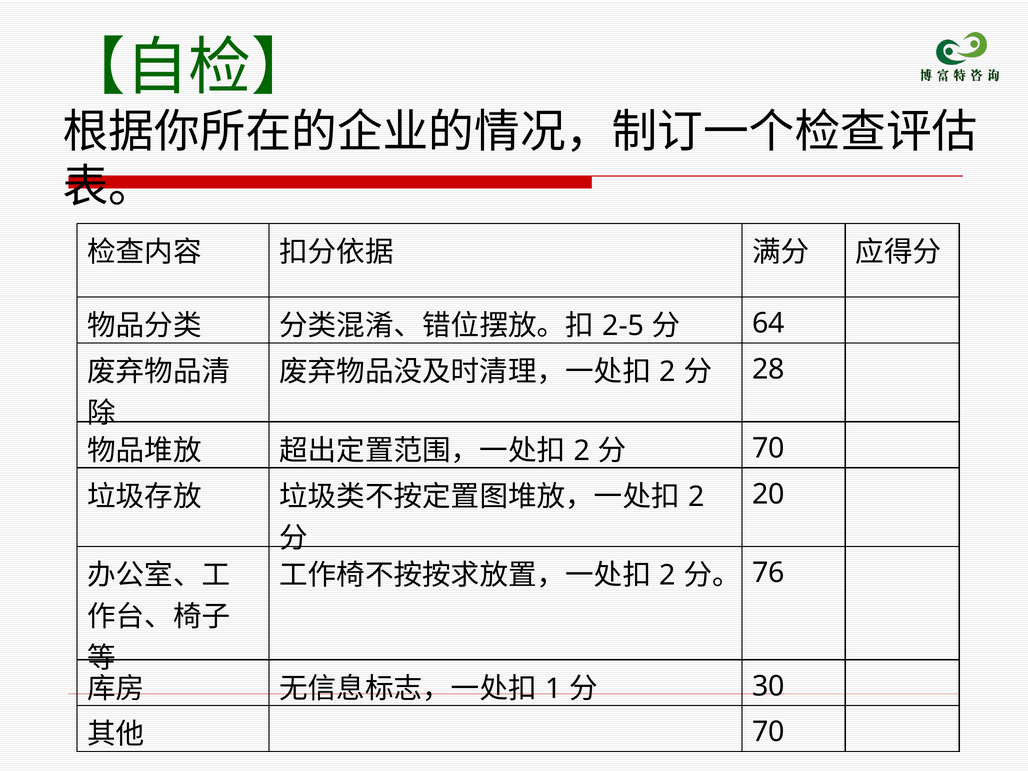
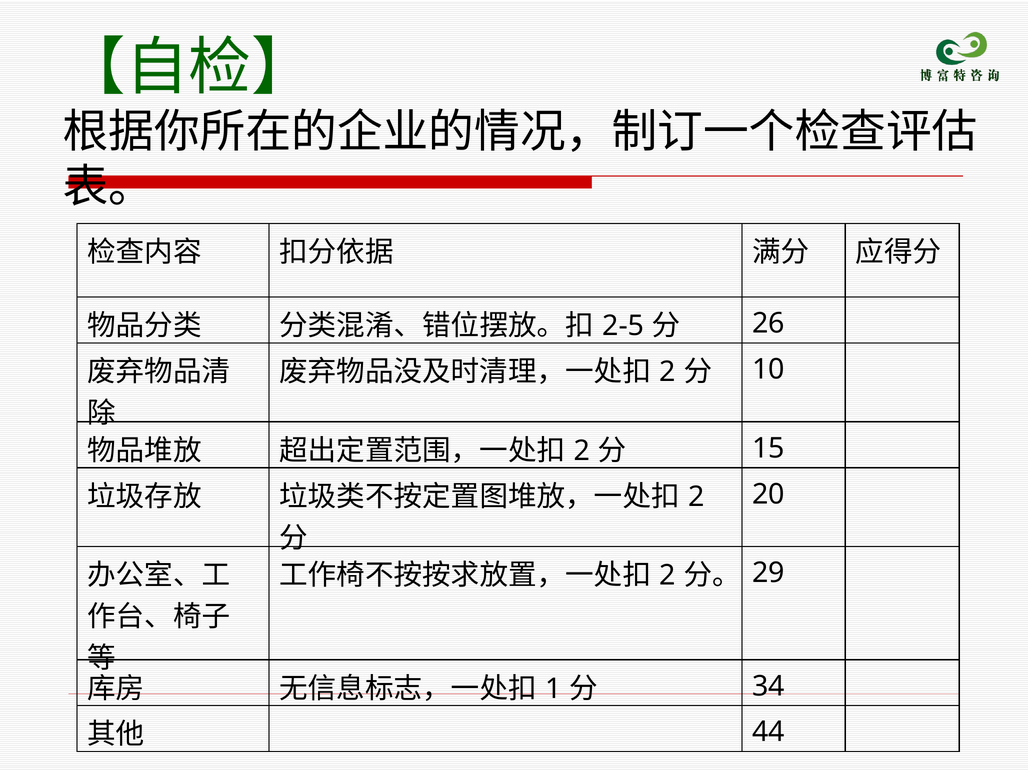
64: 64 -> 26 (768, 323)
28: 28 -> 10 (768, 369)
70: 70 -> 15 (768, 448)
76: 76 -> 29 (768, 573)
30: 30 -> 34 (768, 686)
70: 70 -> 44 (768, 732)
